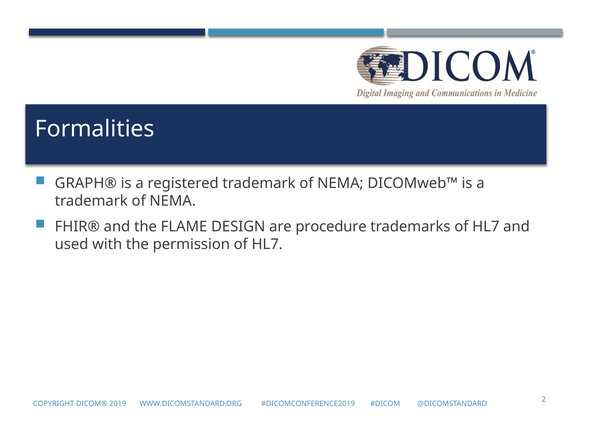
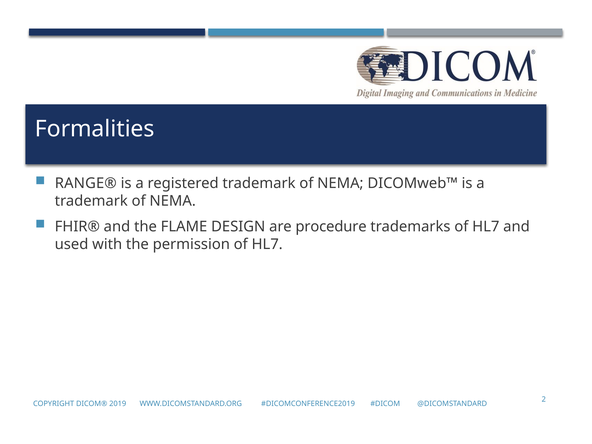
GRAPH®: GRAPH® -> RANGE® (86, 183)
